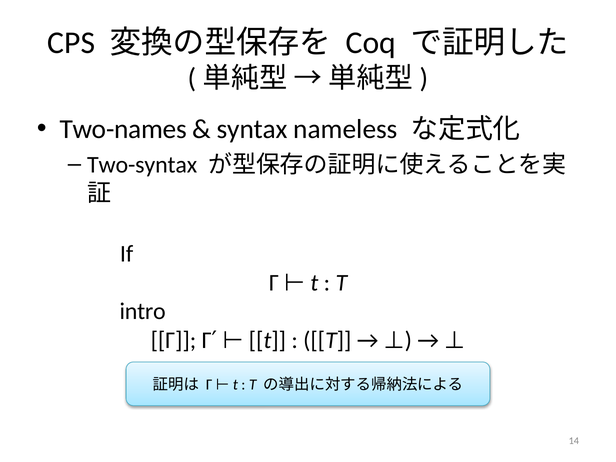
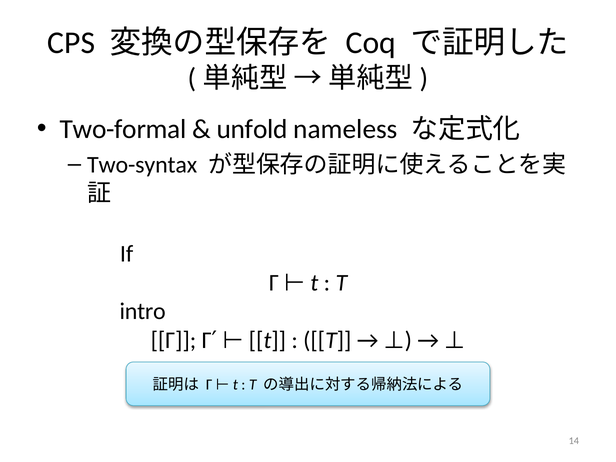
Two-names: Two-names -> Two-formal (123, 129)
syntax: syntax -> unfold (252, 129)
